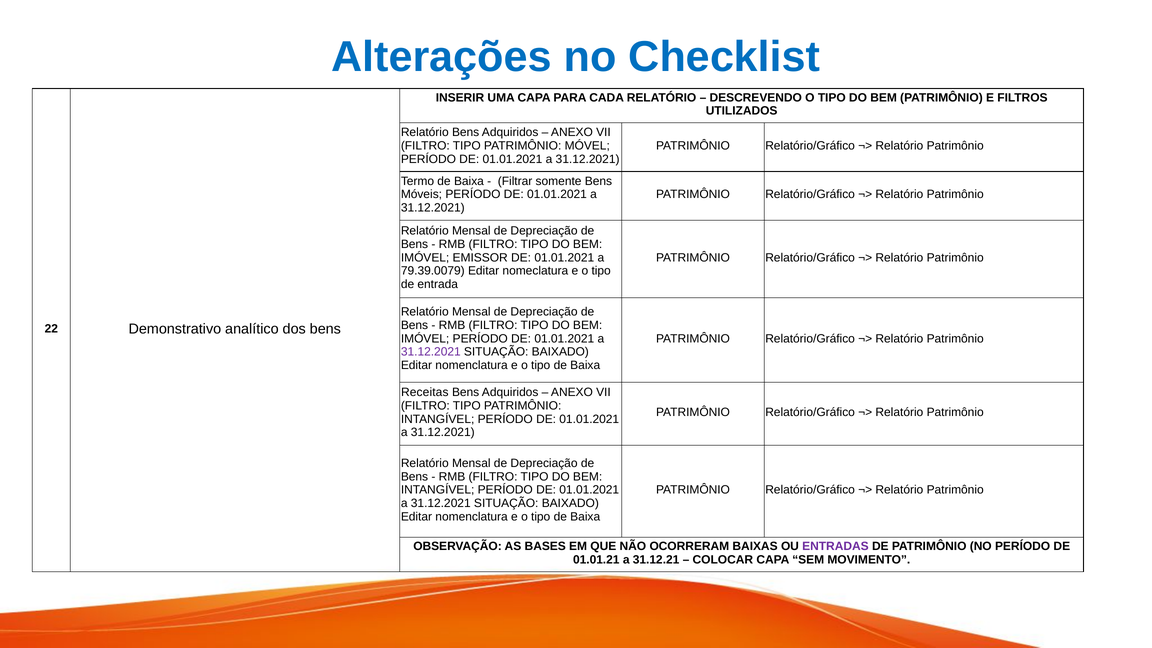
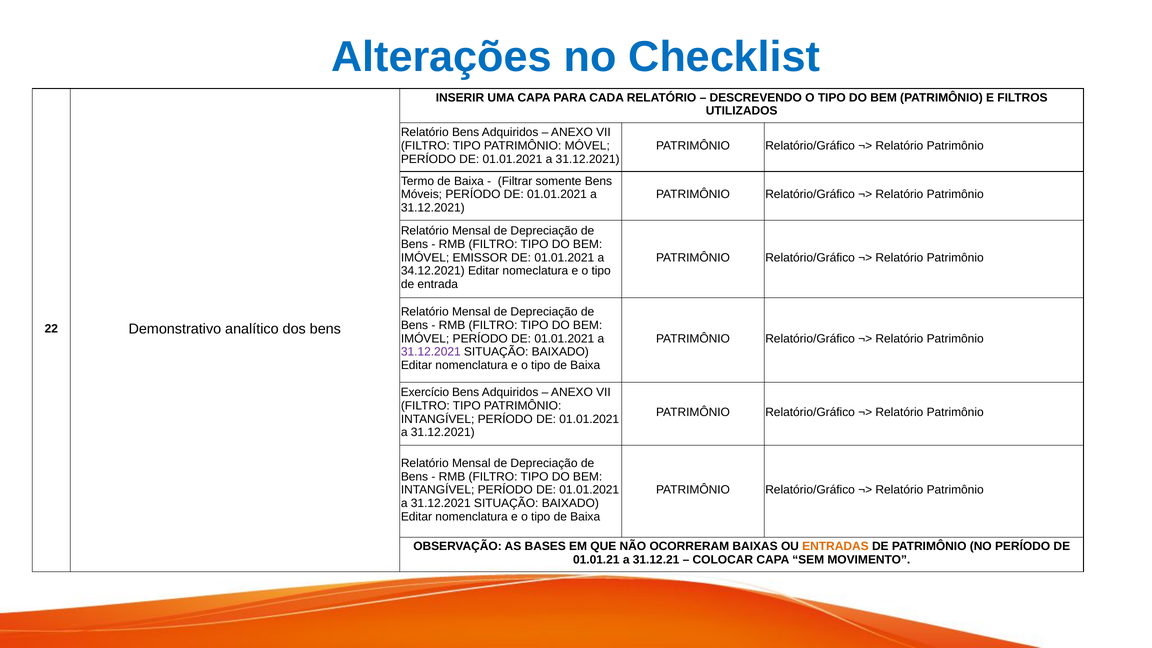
79.39.0079: 79.39.0079 -> 34.12.2021 (433, 271)
Receitas: Receitas -> Exercício (425, 392)
ENTRADAS colour: purple -> orange (835, 546)
